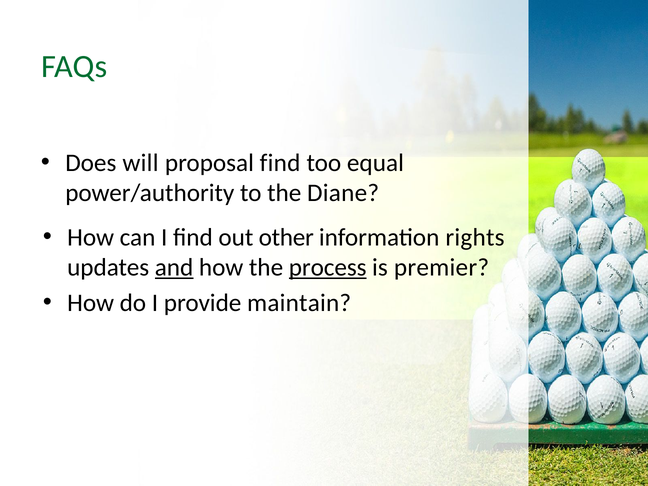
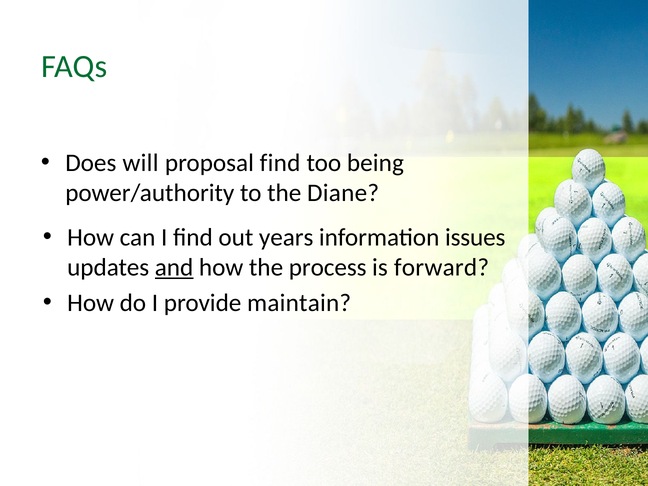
equal: equal -> being (375, 163)
other: other -> years (286, 237)
rights: rights -> issues (475, 237)
process underline: present -> none (328, 268)
premier: premier -> forward (442, 268)
